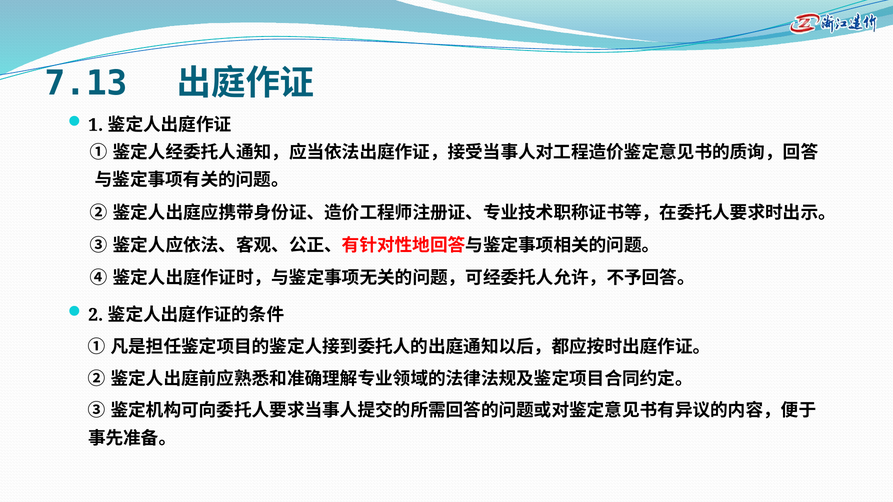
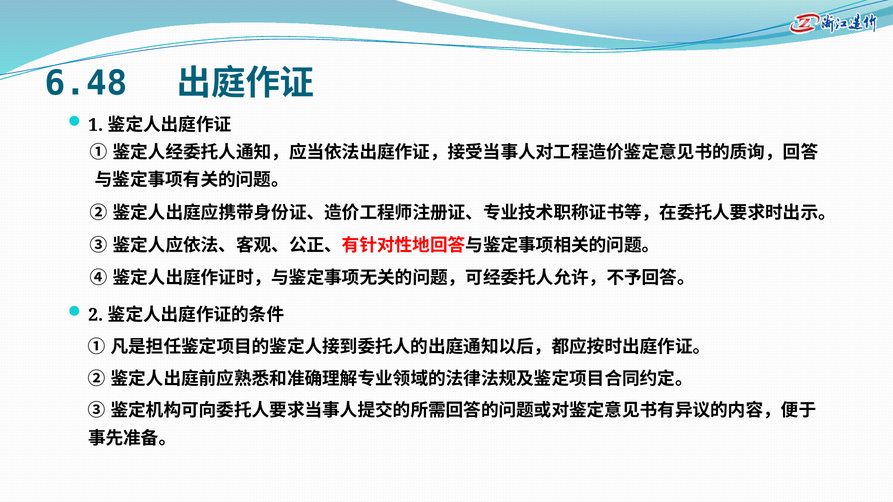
7.13: 7.13 -> 6.48 (86, 83)
